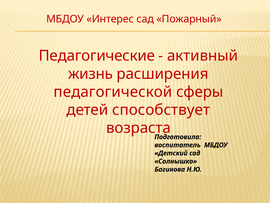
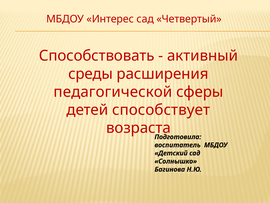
Пожарный: Пожарный -> Четвертый (189, 19)
Педагогические: Педагогические -> Способствовать (97, 56)
жизнь: жизнь -> среды (91, 74)
